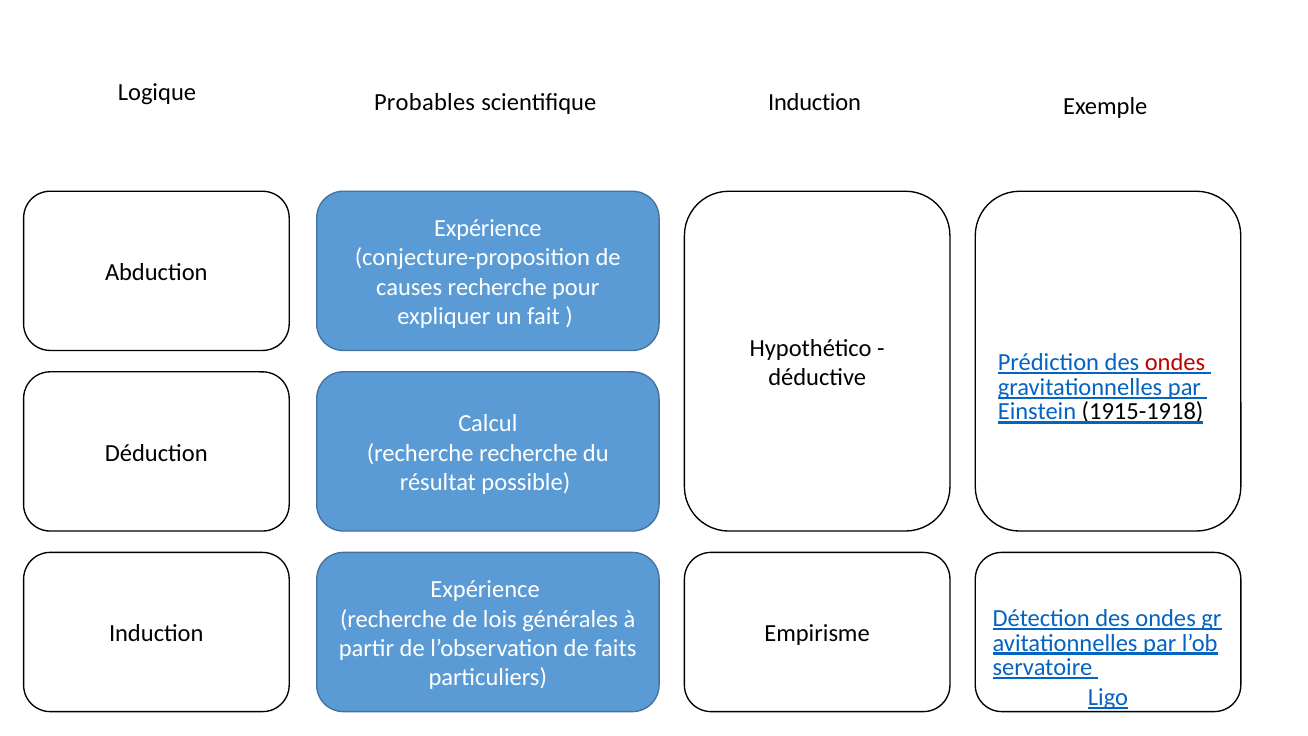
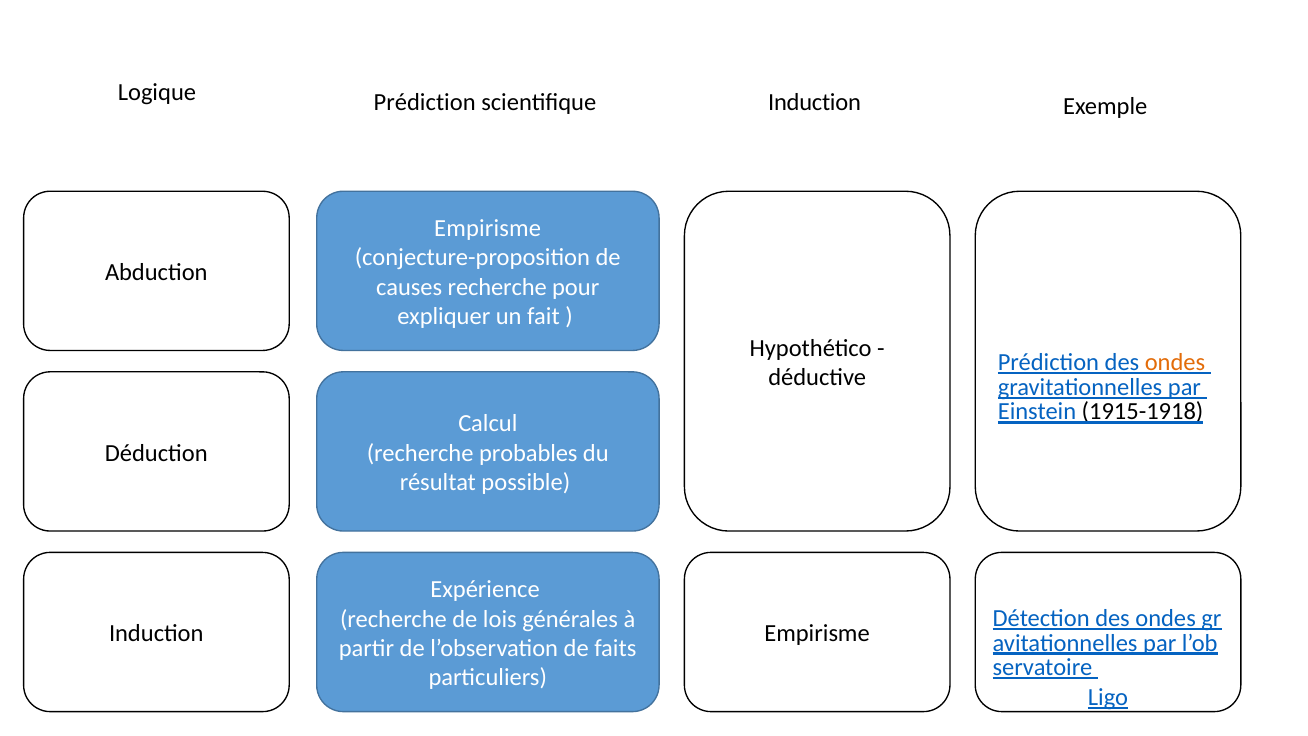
Probables: Probables -> Prédiction (425, 102)
Expérience: Expérience -> Empirisme (488, 228)
ondes colour: red -> orange (1175, 362)
recherche recherche: recherche -> probables (528, 453)
